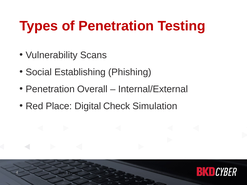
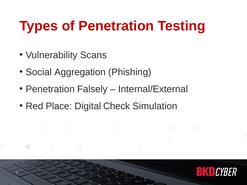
Establishing: Establishing -> Aggregation (80, 72)
Overall: Overall -> Falsely (92, 89)
